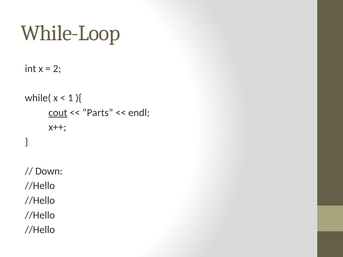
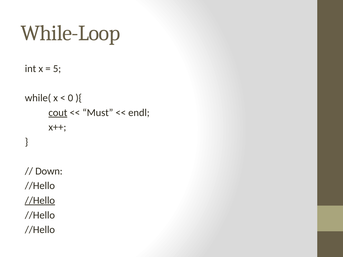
2: 2 -> 5 (57, 69)
1: 1 -> 0 (70, 98)
Parts: Parts -> Must (98, 113)
//Hello underline: none -> present (40, 201)
